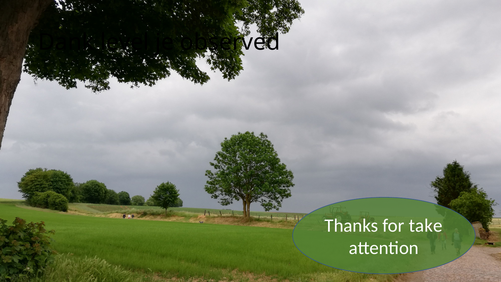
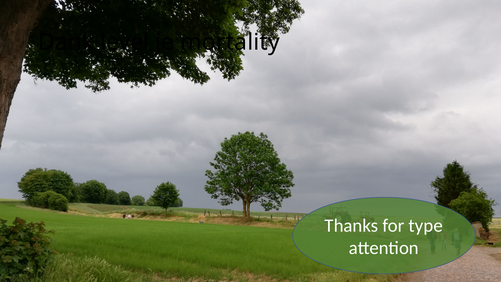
observed: observed -> mortality (230, 42)
take: take -> type (426, 225)
